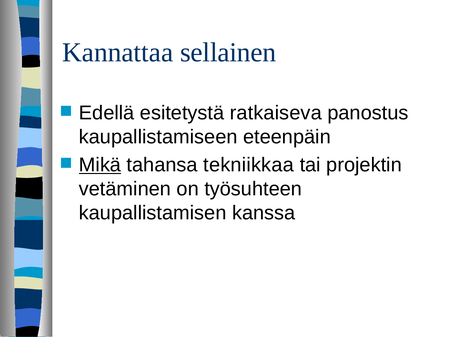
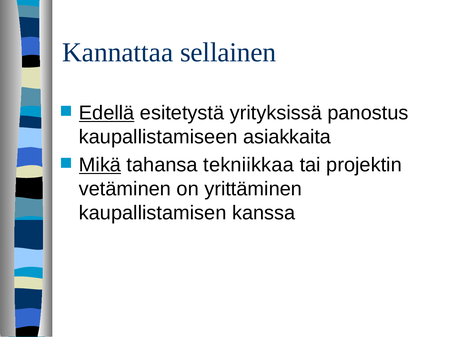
Edellä underline: none -> present (107, 113)
ratkaiseva: ratkaiseva -> yrityksissä (276, 113)
eteenpäin: eteenpäin -> asiakkaita (287, 137)
työsuhteen: työsuhteen -> yrittäminen (253, 189)
